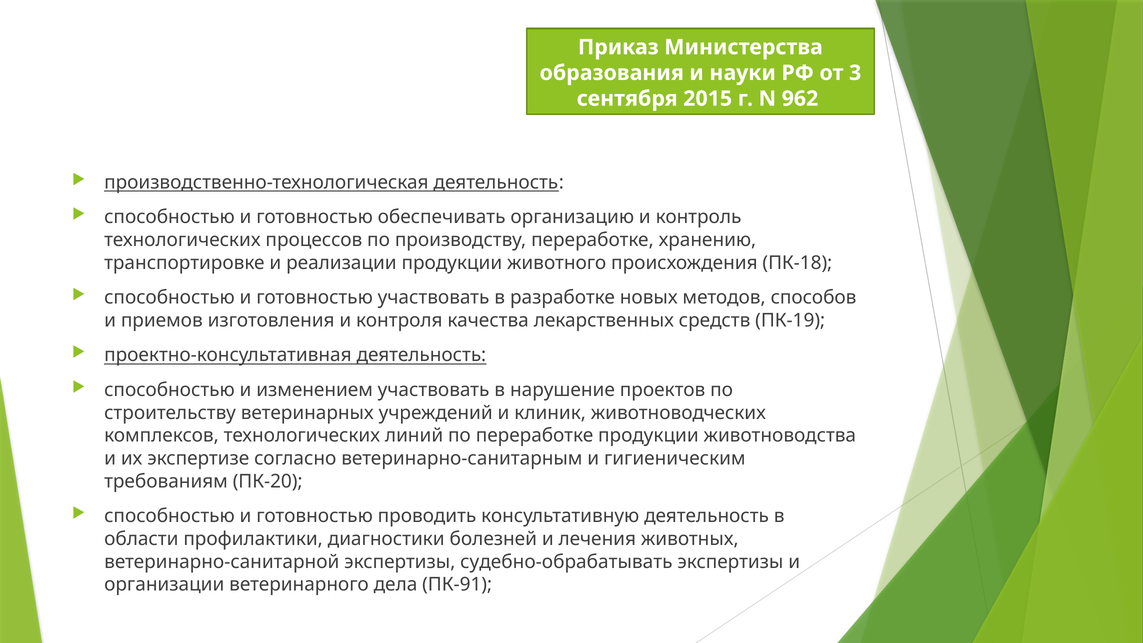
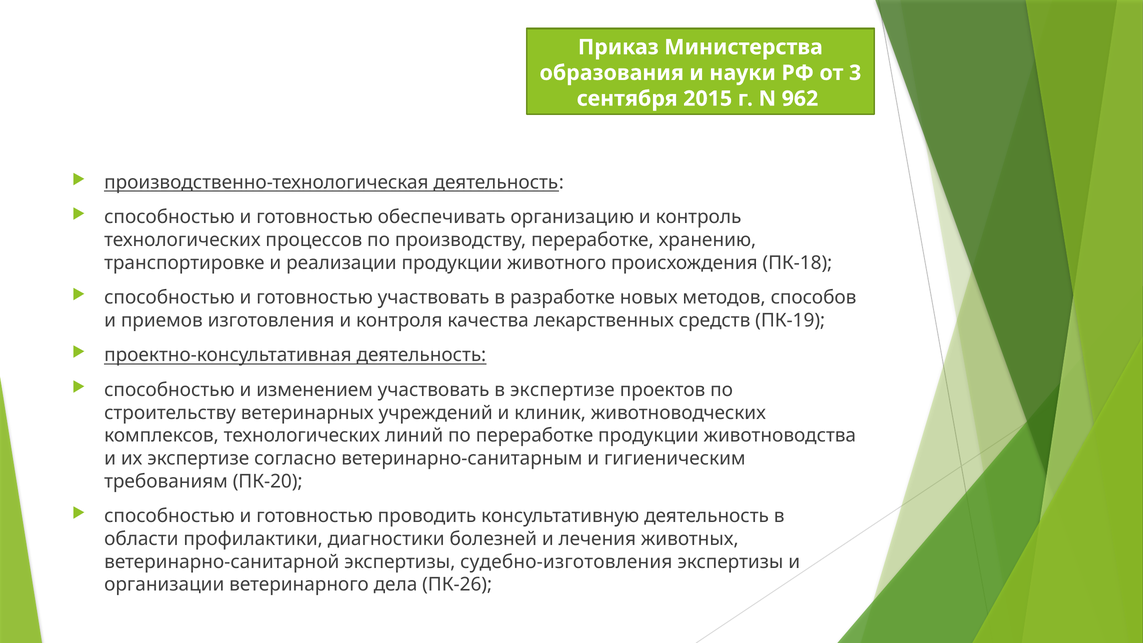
в нарушение: нарушение -> экспертизе (562, 390)
судебно-обрабатывать: судебно-обрабатывать -> судебно-изготовления (566, 562)
ПК-91: ПК-91 -> ПК-26 (457, 585)
